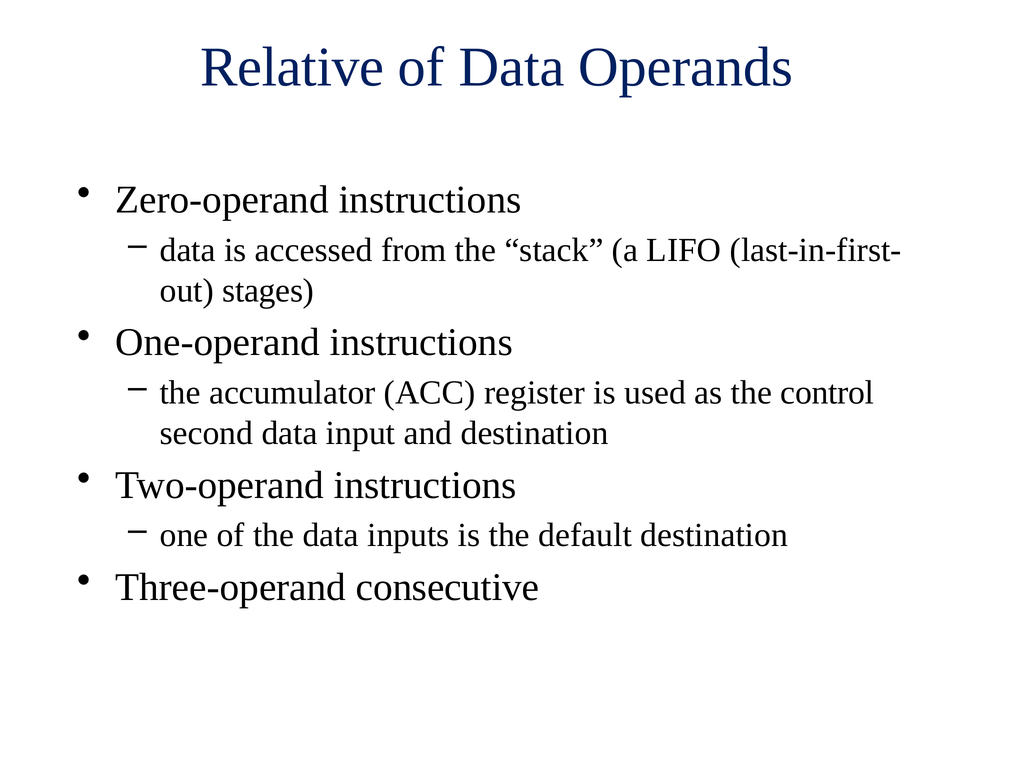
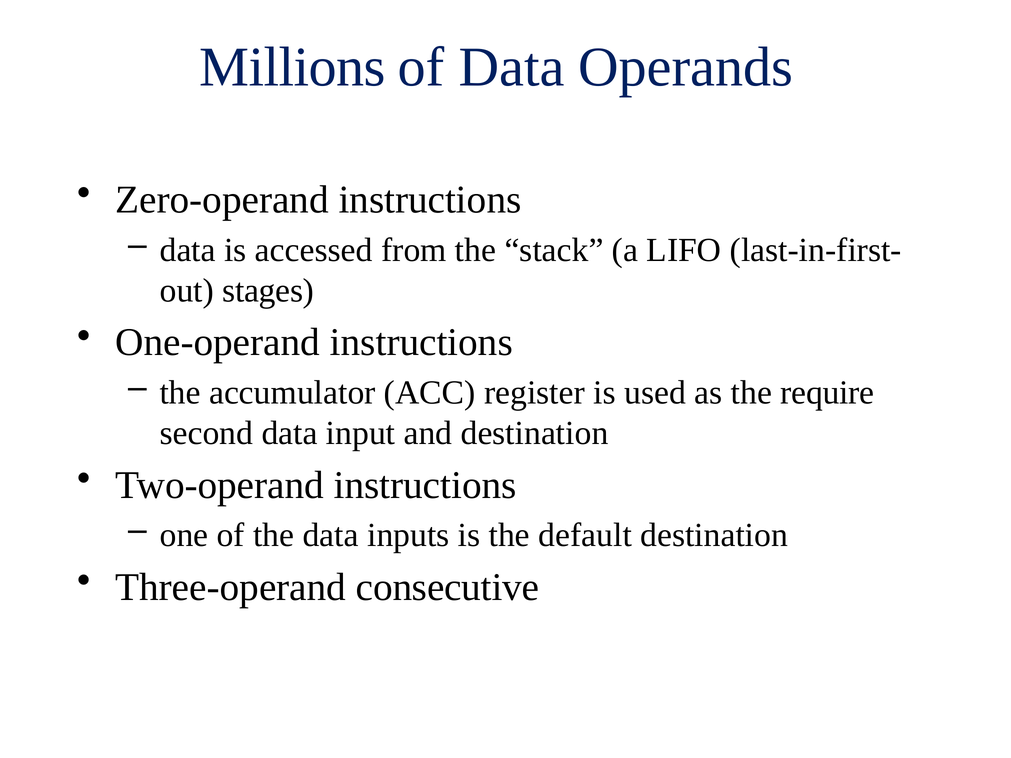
Relative: Relative -> Millions (292, 67)
control: control -> require (827, 393)
